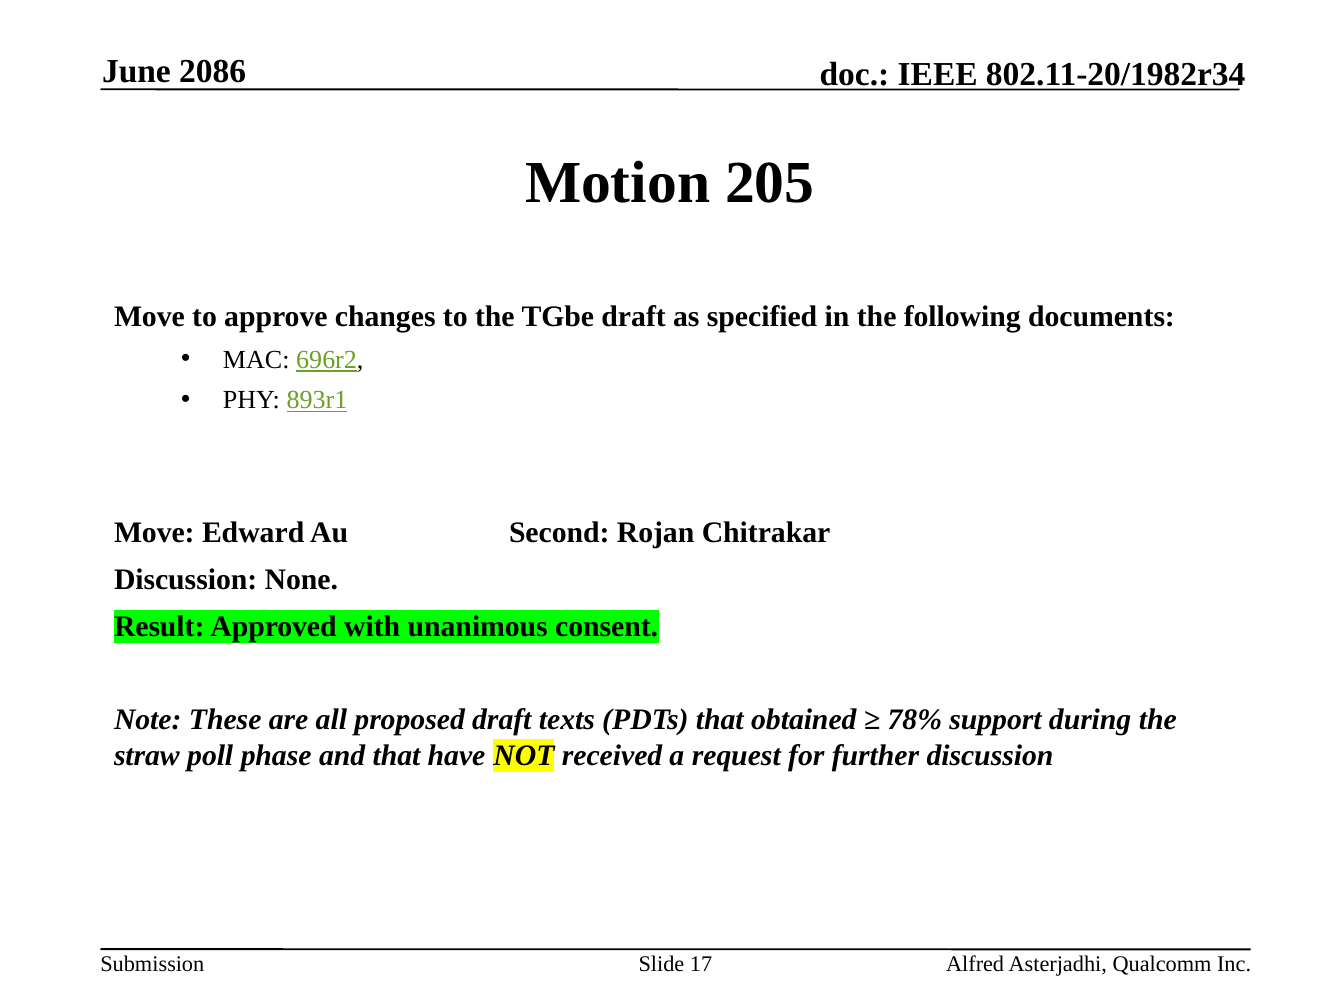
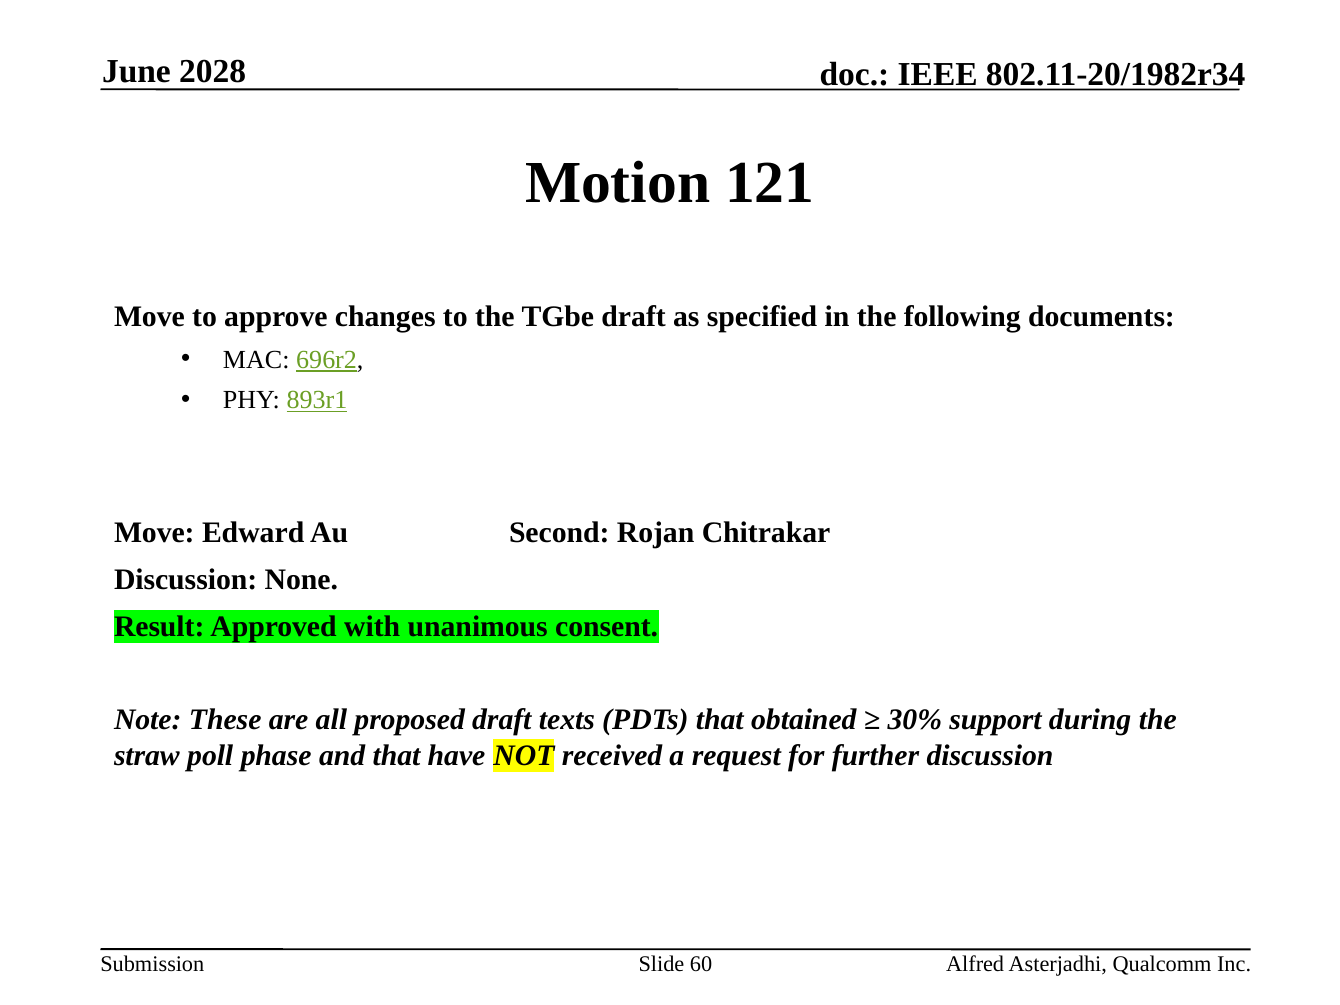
2086: 2086 -> 2028 (213, 71)
205: 205 -> 121 (770, 183)
78%: 78% -> 30% (915, 720)
17: 17 -> 60 (701, 964)
